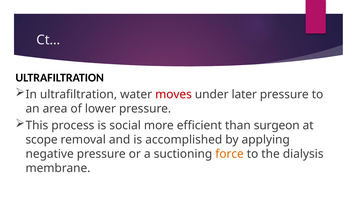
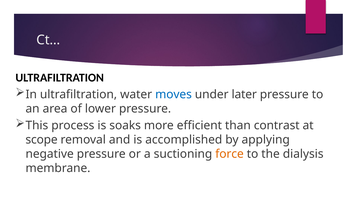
moves colour: red -> blue (174, 94)
social: social -> soaks (125, 125)
surgeon: surgeon -> contrast (277, 125)
